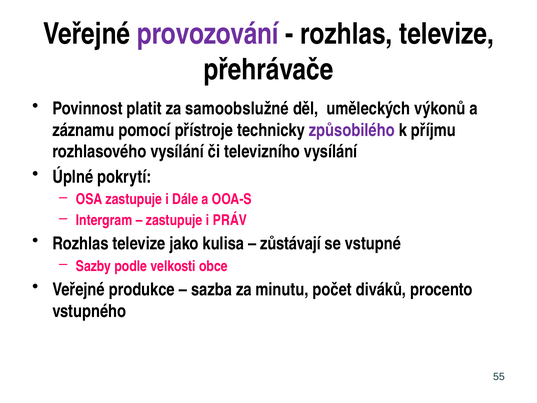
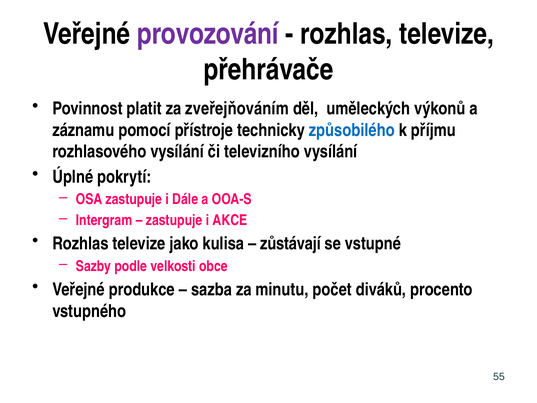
samoobslužné: samoobslužné -> zveřejňováním (237, 109)
způsobilého colour: purple -> blue (352, 130)
PRÁV: PRÁV -> AKCE (230, 220)
